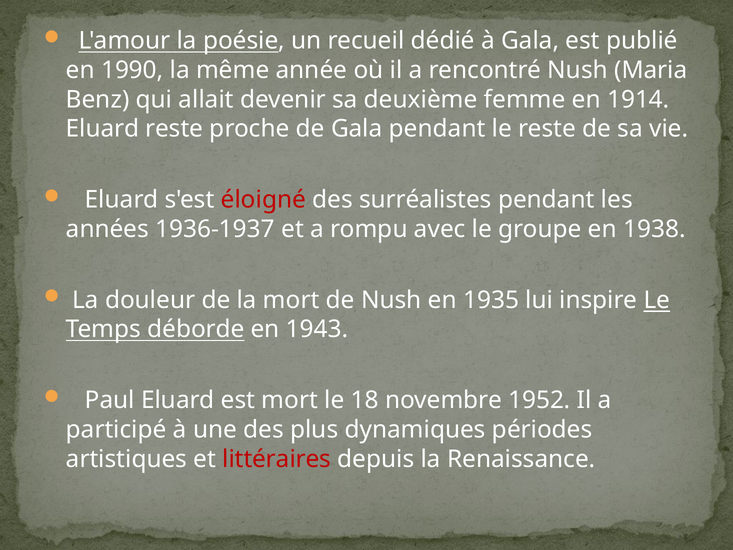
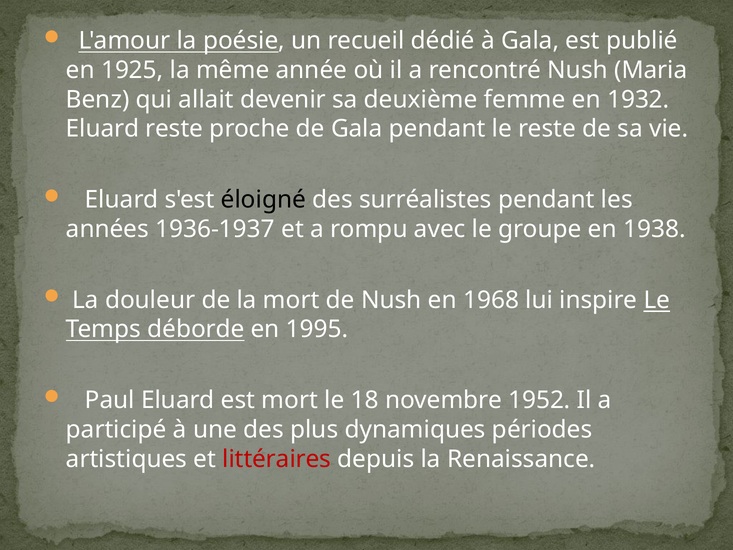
1990: 1990 -> 1925 (132, 70)
1914: 1914 -> 1932 (638, 100)
éloigné colour: red -> black (263, 200)
1935: 1935 -> 1968 (491, 300)
1943: 1943 -> 1995 (317, 329)
